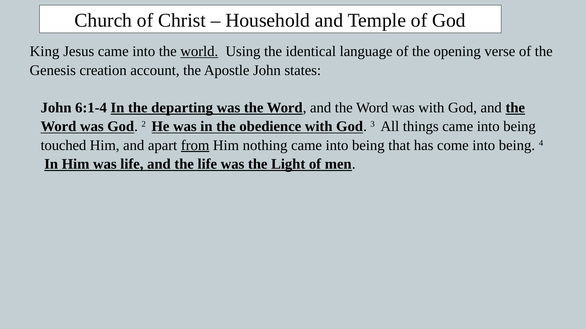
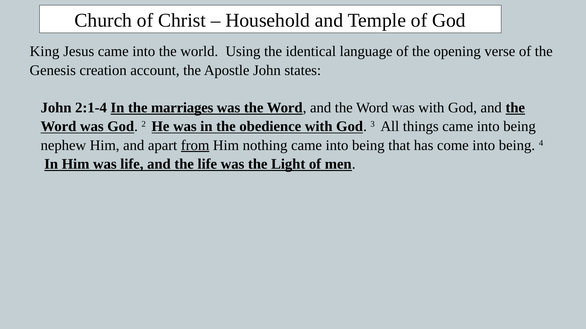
world underline: present -> none (199, 52)
6:1-4: 6:1-4 -> 2:1-4 (91, 108)
departing: departing -> marriages (182, 108)
touched: touched -> nephew (63, 146)
